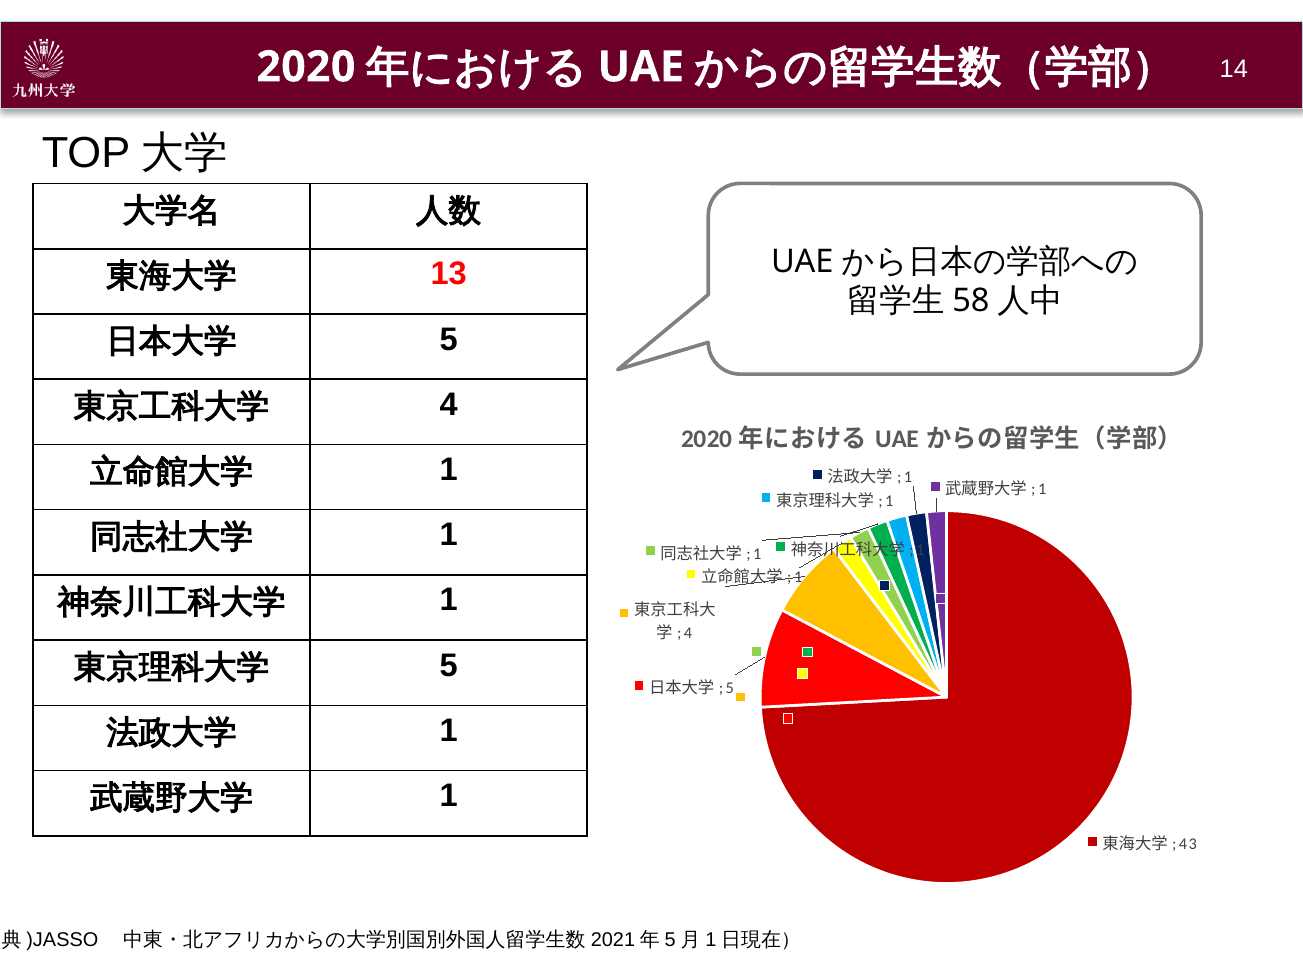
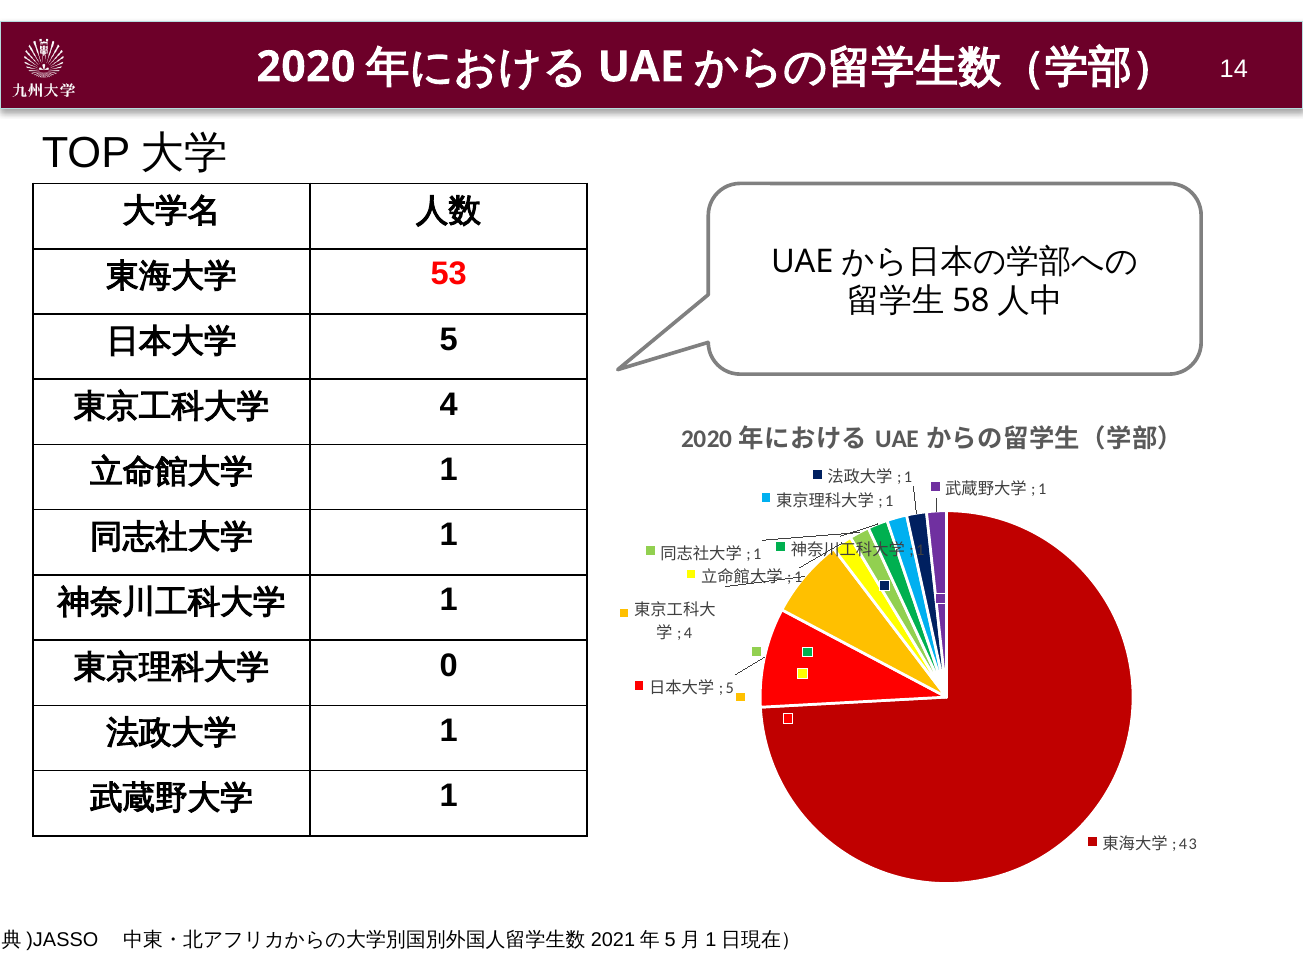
13: 13 -> 53 (449, 274)
5: 5 -> 0 (449, 666)
